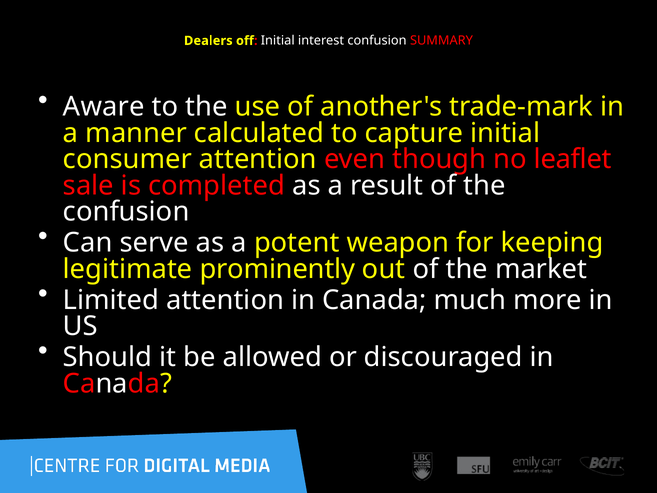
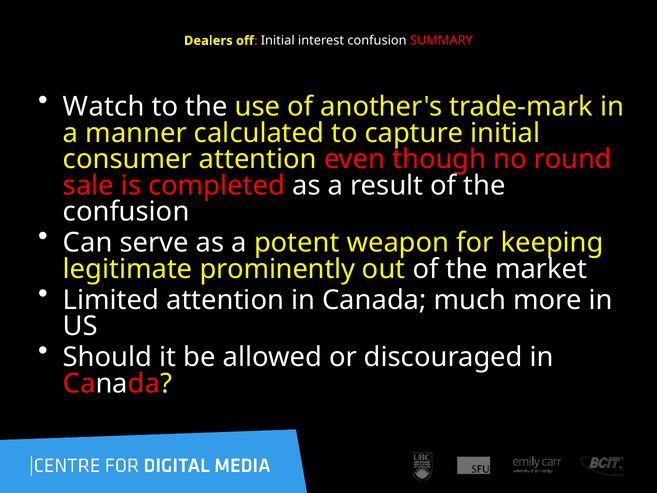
Aware: Aware -> Watch (104, 107)
leaflet: leaflet -> round (573, 159)
